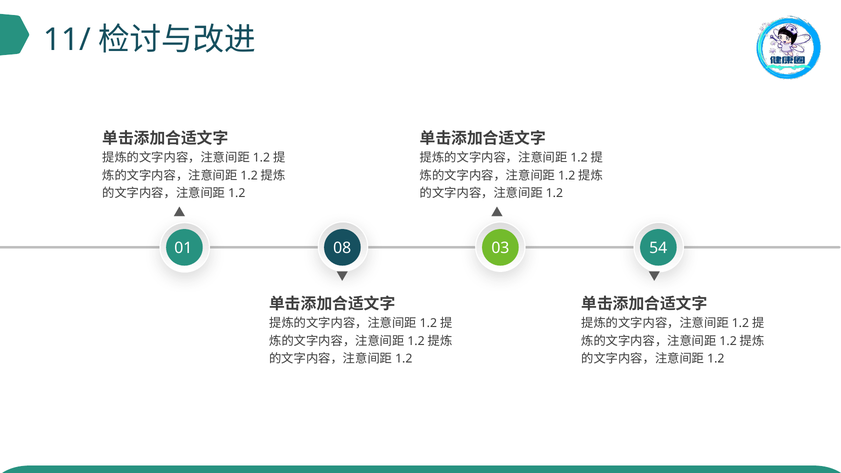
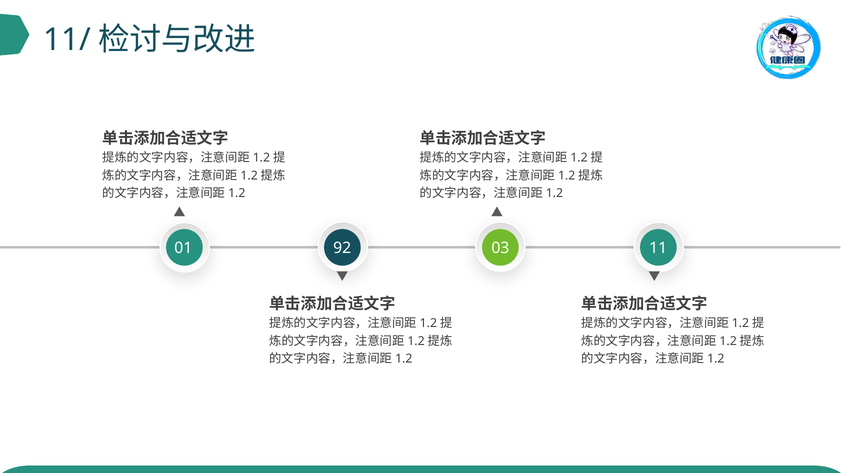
08: 08 -> 92 (342, 248)
54: 54 -> 11 (658, 248)
